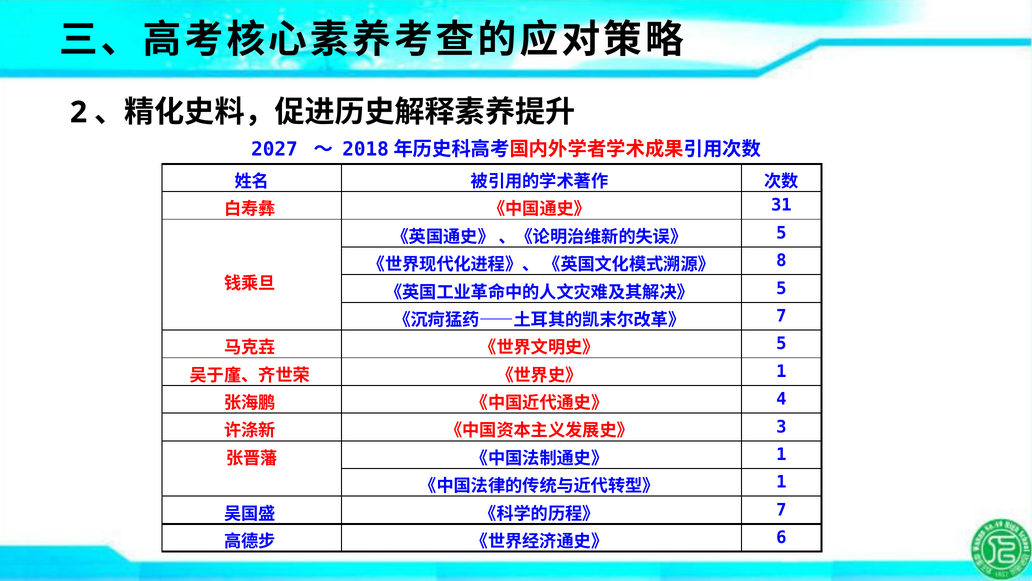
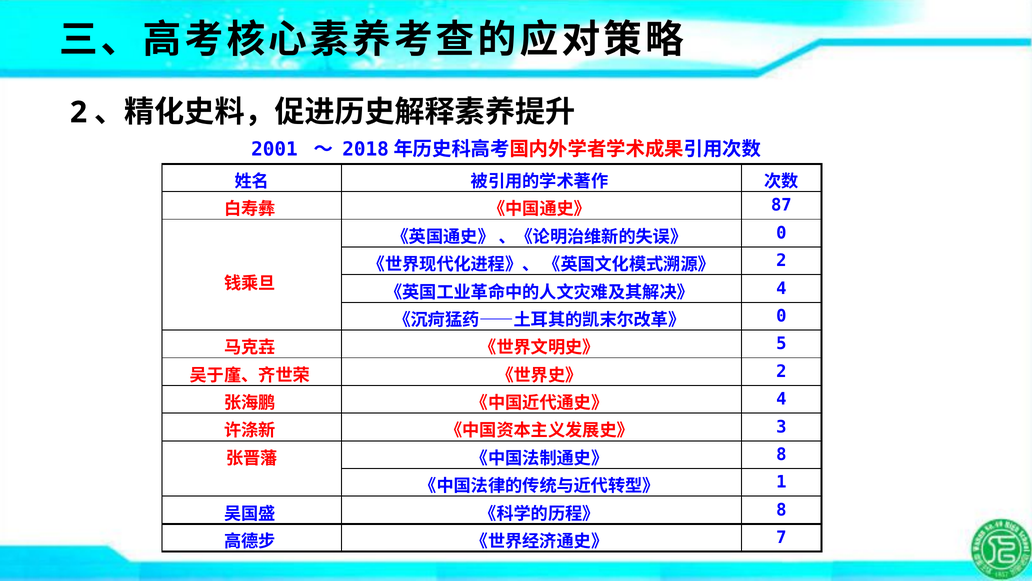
2027: 2027 -> 2001 (274, 149)
31: 31 -> 87 (781, 205)
5: 5 -> 0 (781, 233)
8: 8 -> 2 (781, 260)
5: 5 -> 4 (781, 288)
7: 7 -> 0 (781, 316)
1: 1 -> 2 (781, 371)
1: 1 -> 8 (781, 454)
7: 7 -> 8 (781, 509)
6: 6 -> 7 (781, 537)
